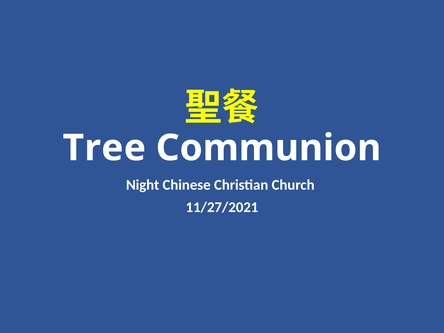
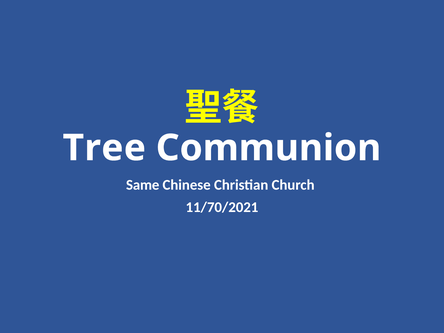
Night: Night -> Same (143, 185)
11/27/2021: 11/27/2021 -> 11/70/2021 (222, 207)
